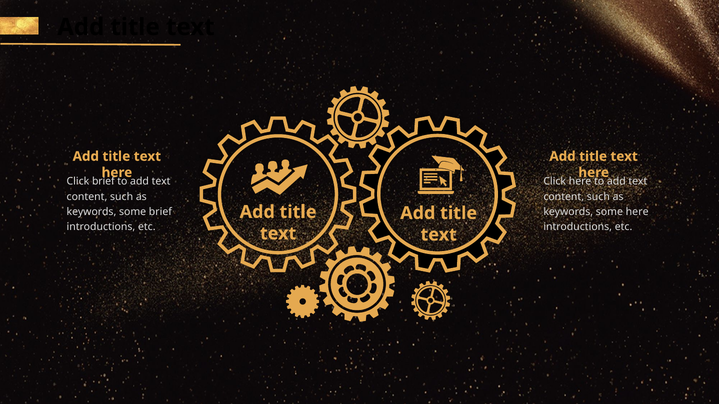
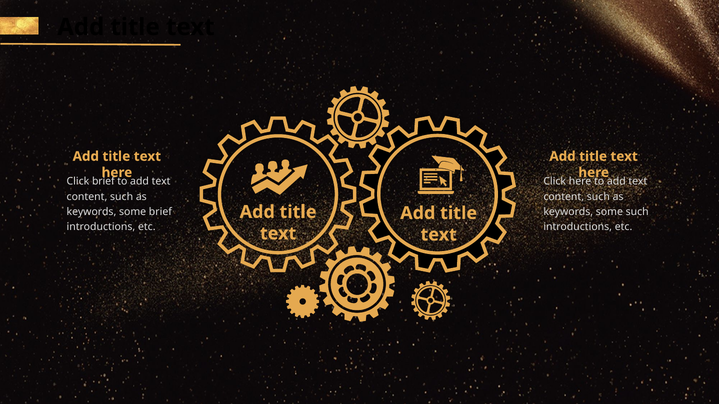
some here: here -> such (637, 212)
